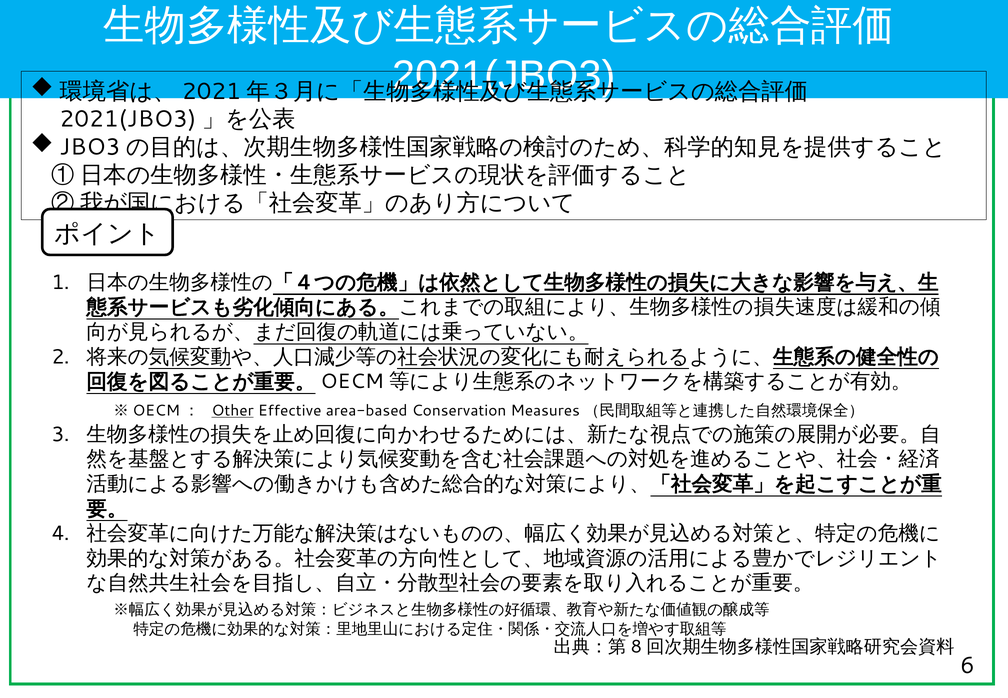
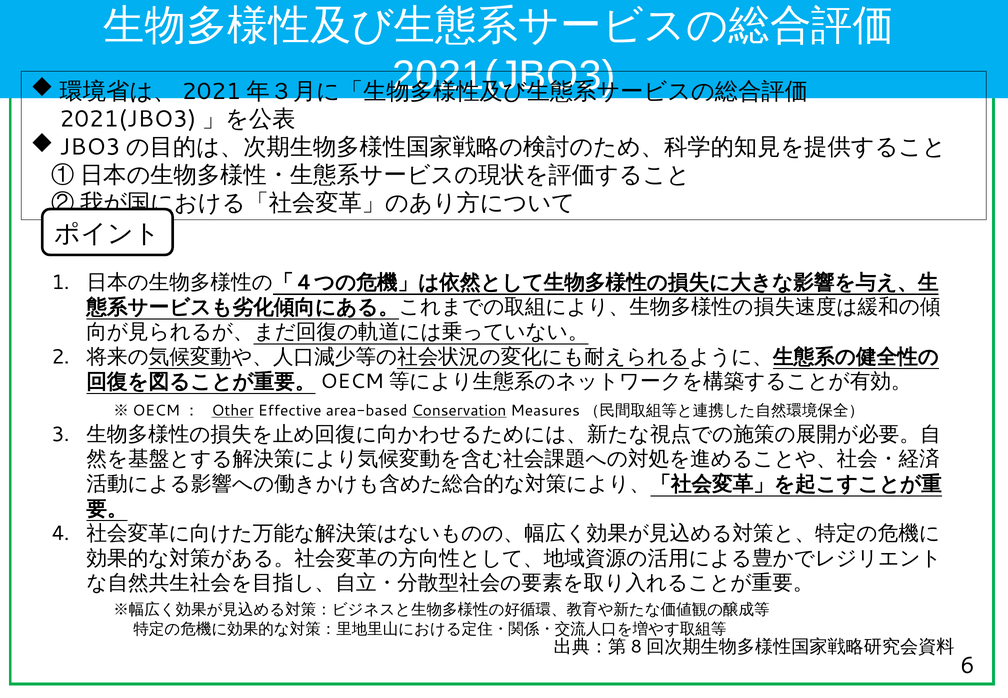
Conservation underline: none -> present (459, 411)
